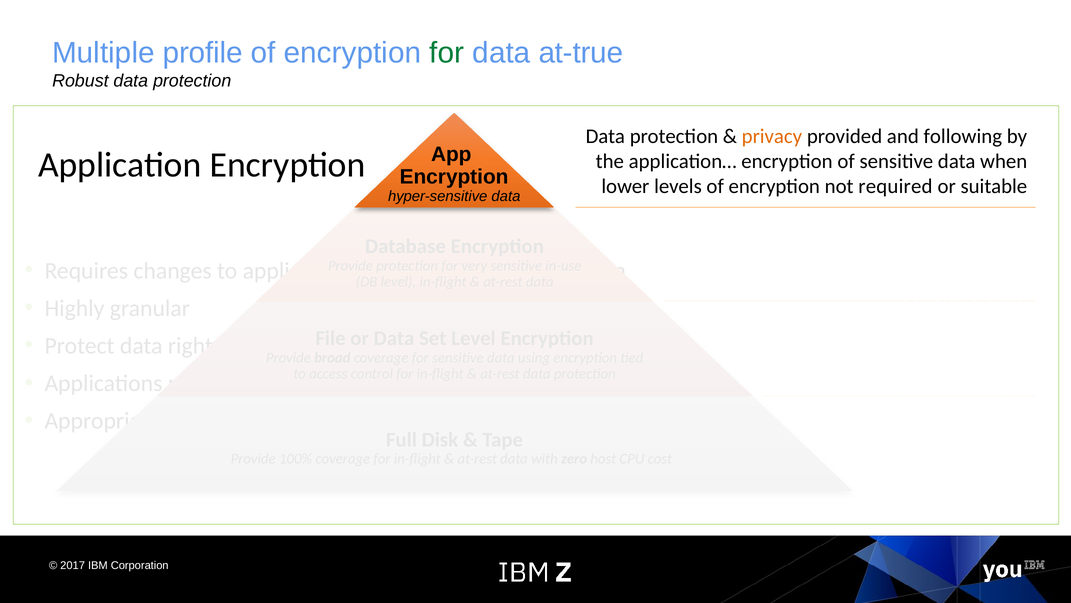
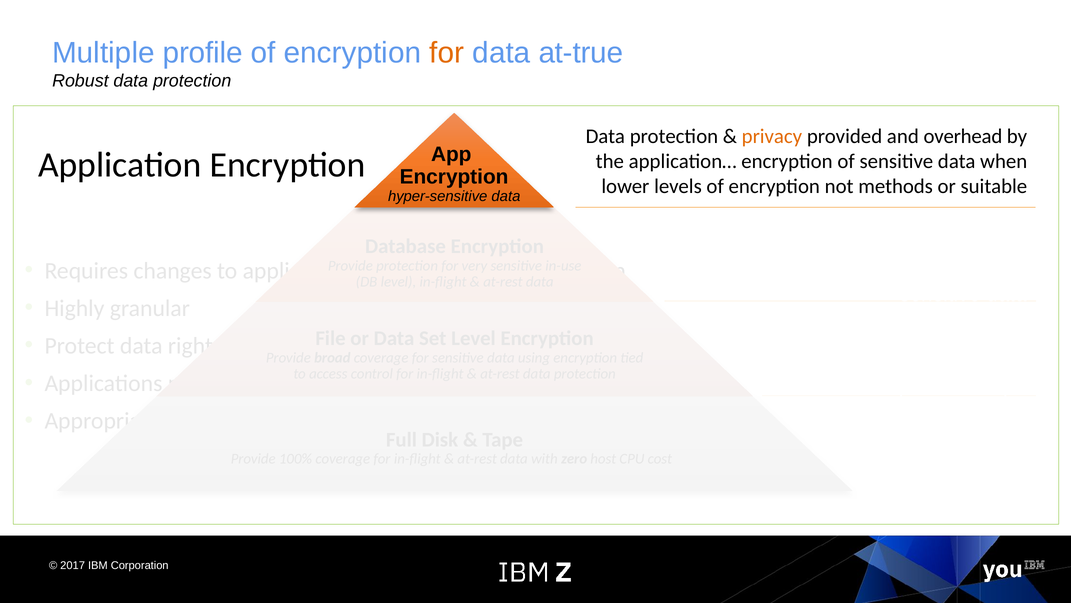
for colour: green -> orange (447, 53)
following: following -> overhead (963, 136)
required: required -> methods (896, 186)
